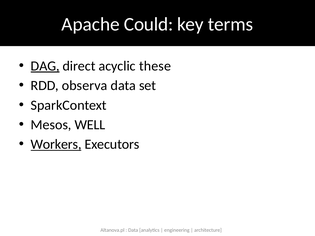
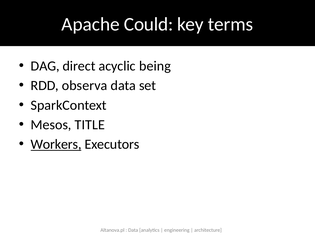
DAG underline: present -> none (45, 66)
these: these -> being (155, 66)
WELL: WELL -> TITLE (90, 125)
